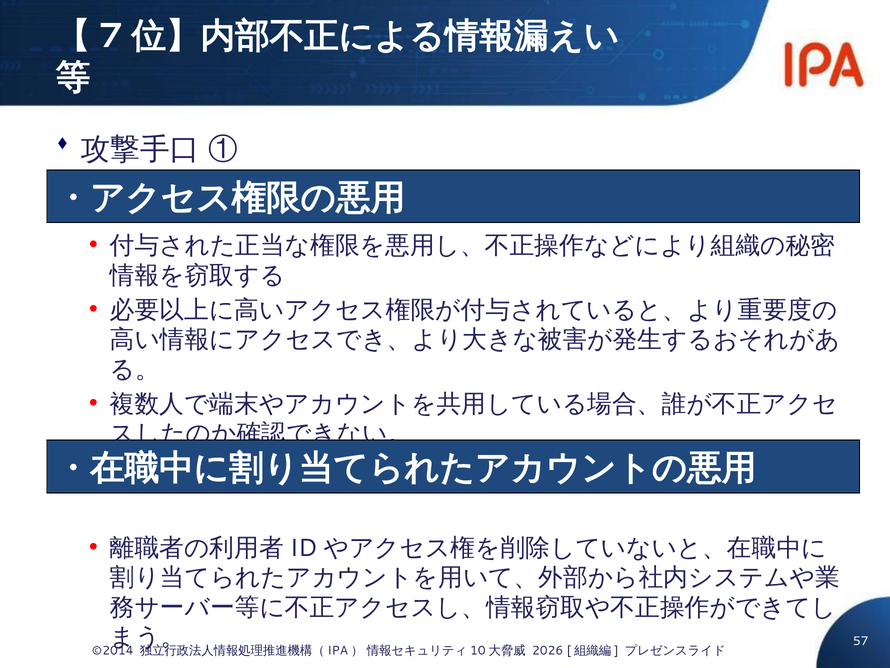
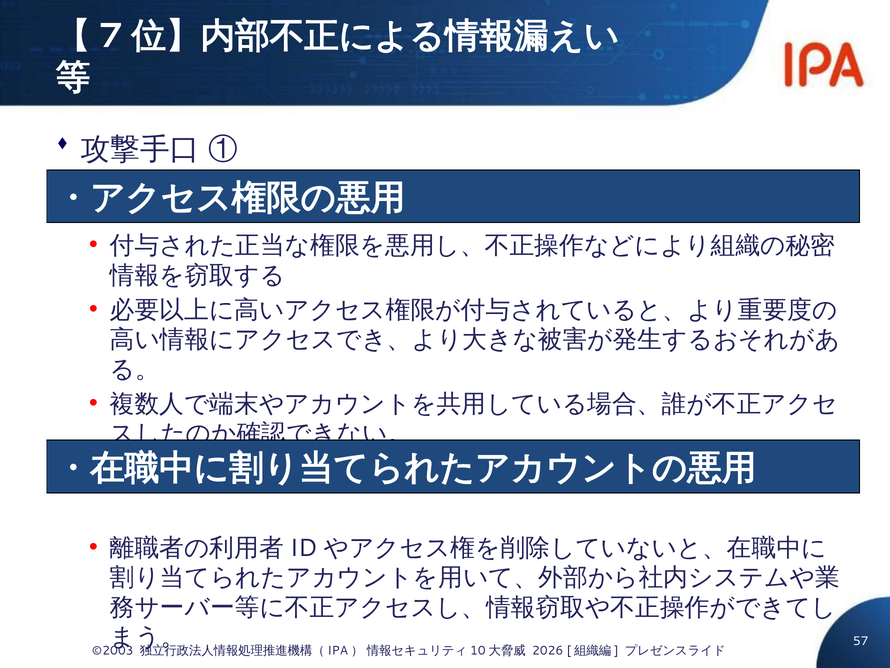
©2014: ©2014 -> ©2003 (113, 650)
